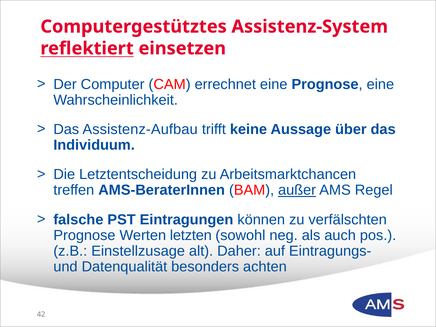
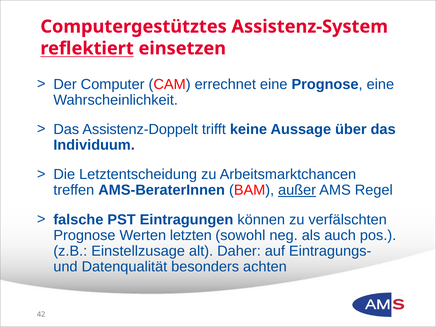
Assistenz-Aufbau: Assistenz-Aufbau -> Assistenz-Doppelt (140, 129)
